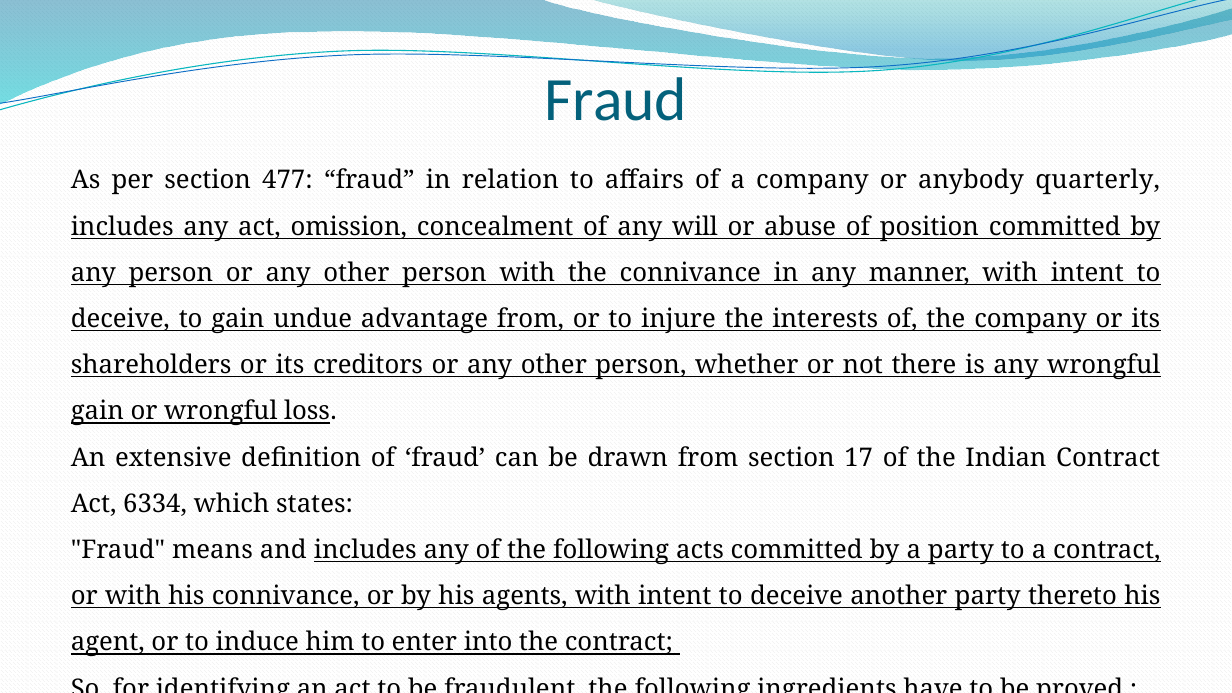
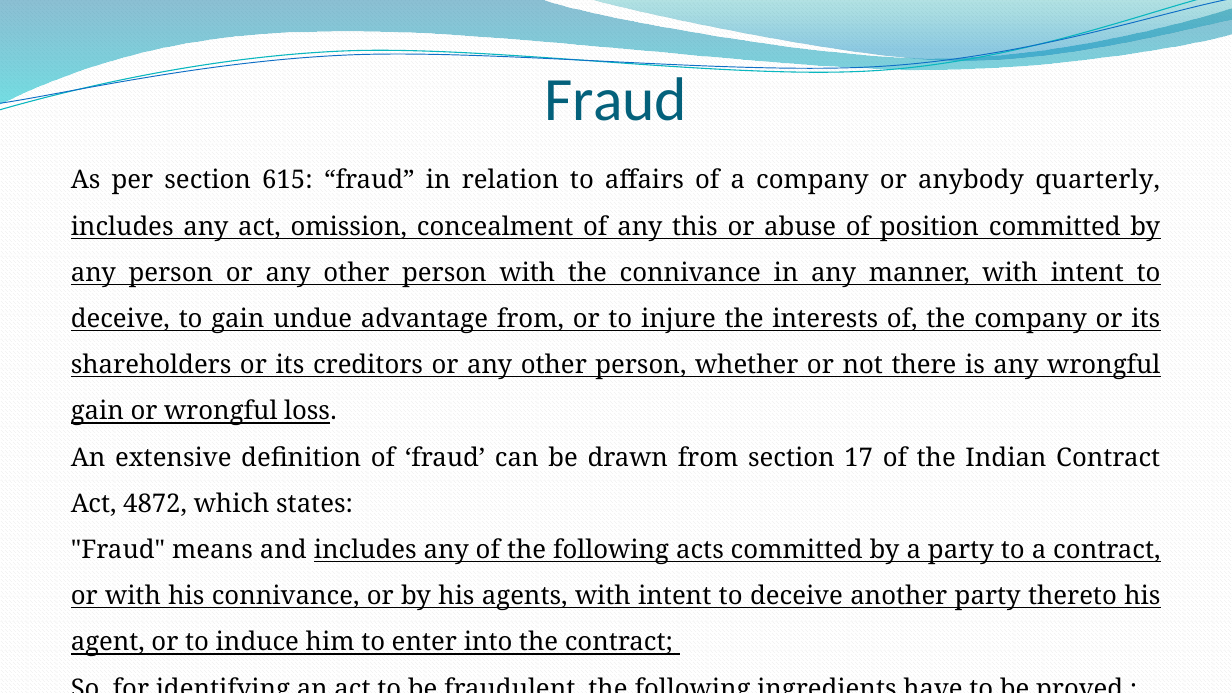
477: 477 -> 615 (287, 180)
will: will -> this (695, 227)
6334: 6334 -> 4872 (155, 504)
